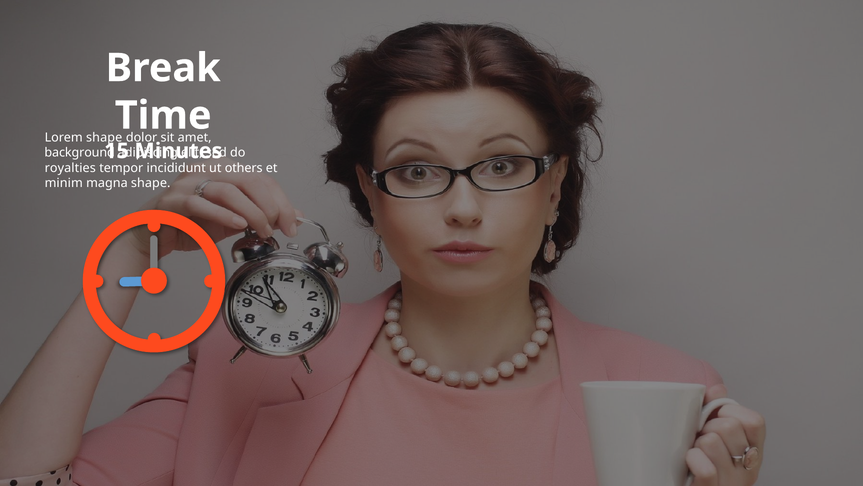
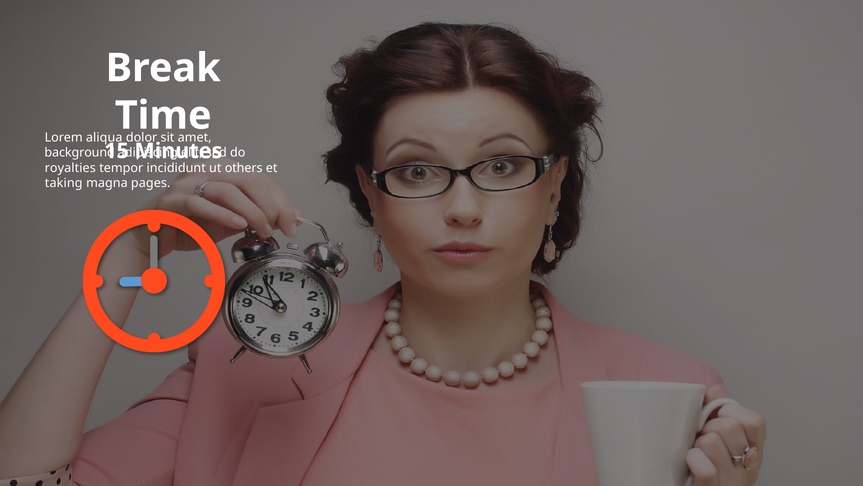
Lorem shape: shape -> aliqua (104, 137)
minim: minim -> taking (64, 183)
magna shape: shape -> pages (151, 183)
